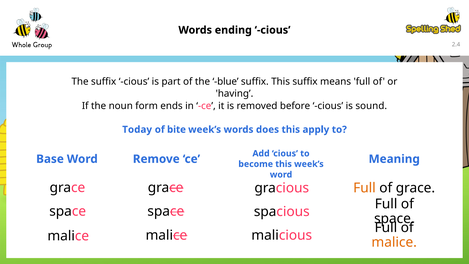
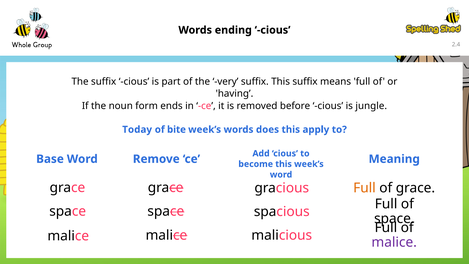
blue: blue -> very (226, 82)
sound: sound -> jungle (371, 106)
malice colour: orange -> purple (394, 242)
